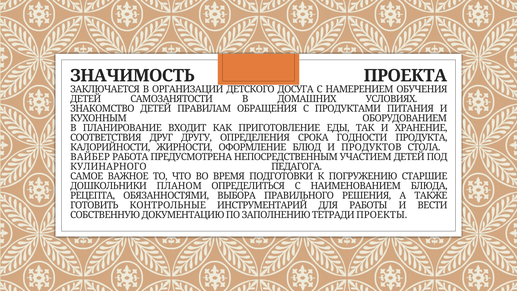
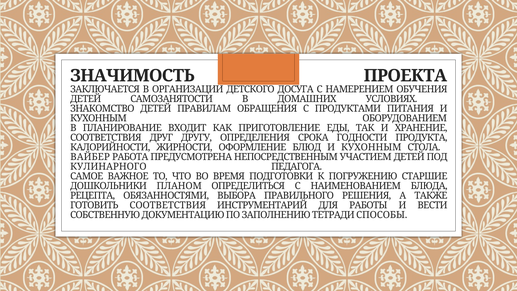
БЛЮД И ПРОДУКТОВ: ПРОДУКТОВ -> КУХОННЫМ (371, 147)
ГОТОВИТЬ КОНТРОЛЬНЫЕ: КОНТРОЛЬНЫЕ -> СООТВЕТСТВИЯ (168, 205)
ПРОЕКТЫ: ПРОЕКТЫ -> СПОСОБЫ (382, 215)
